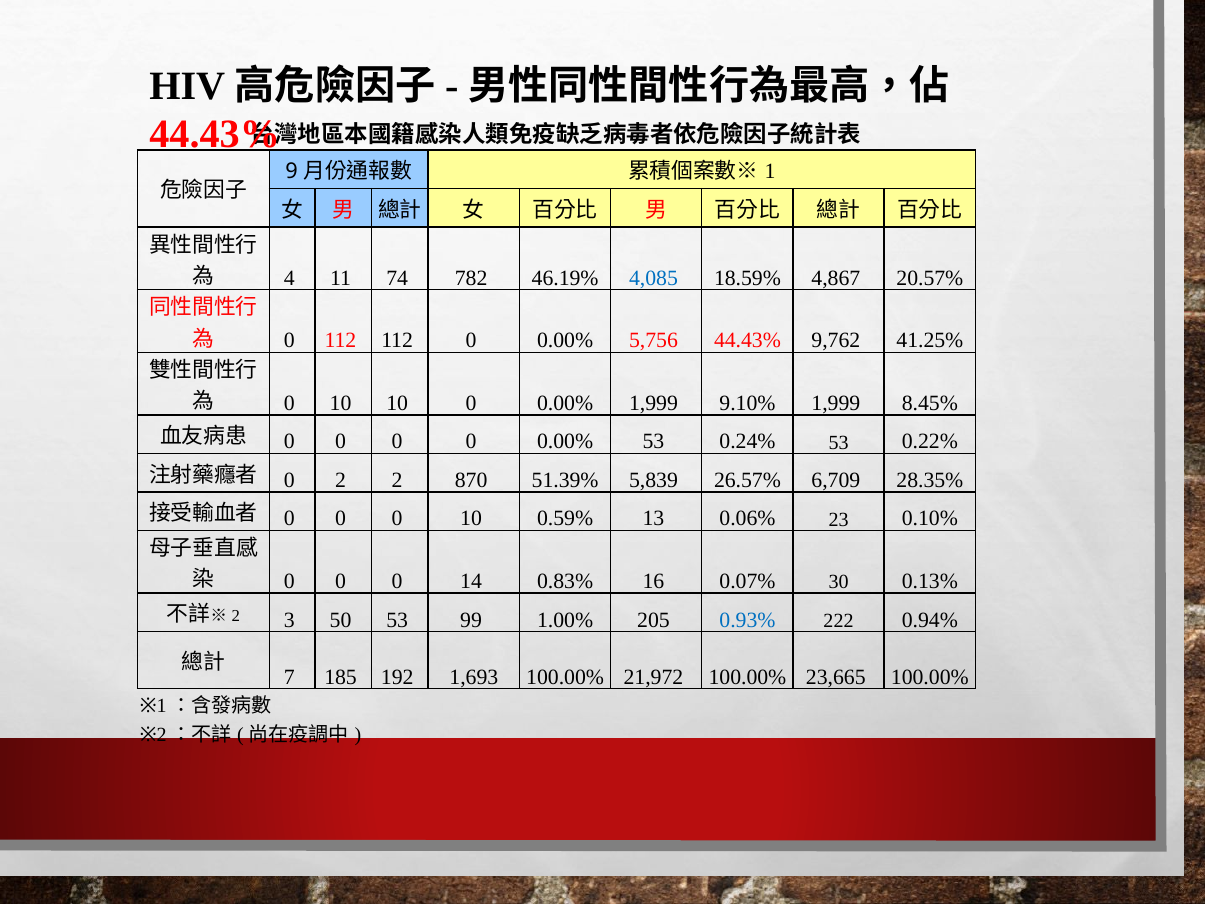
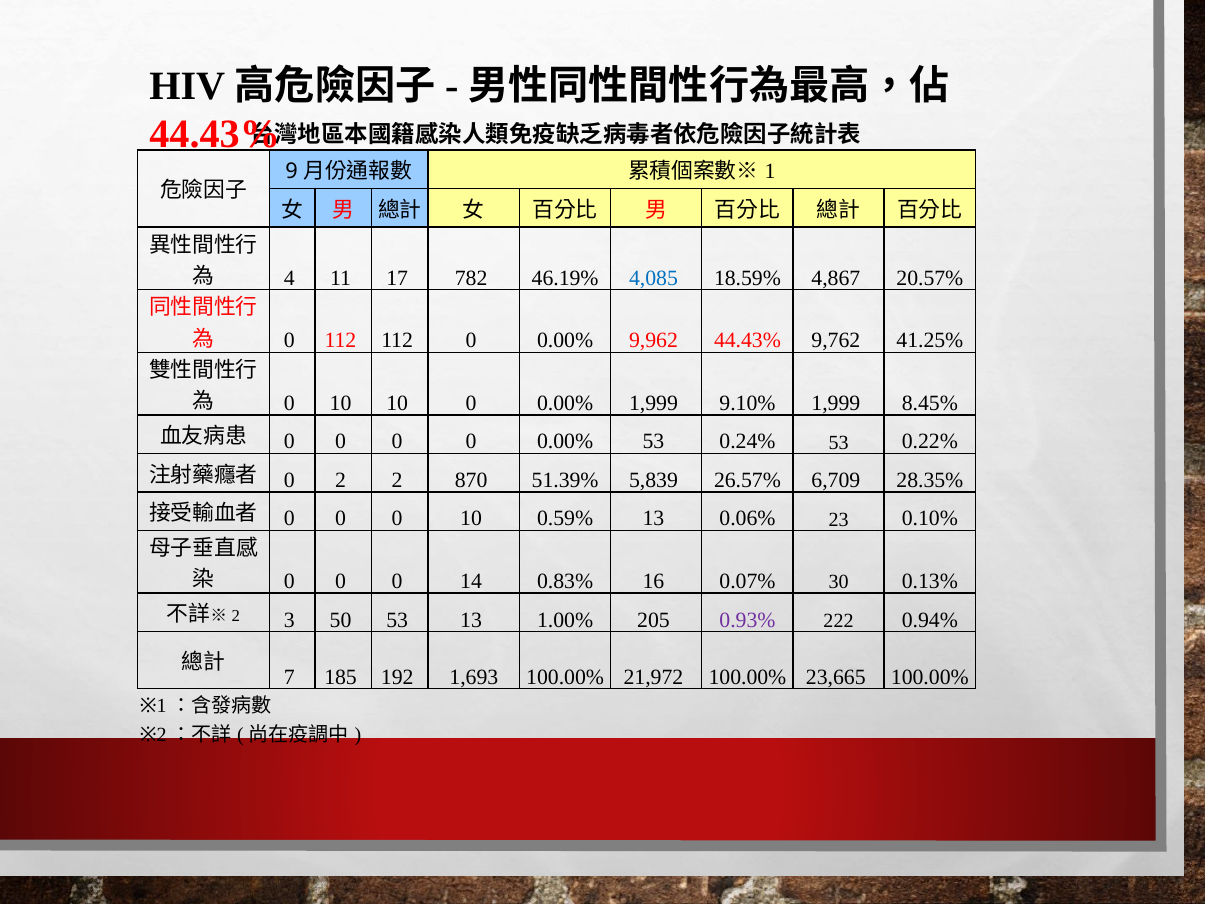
74: 74 -> 17 (397, 278)
5,756: 5,756 -> 9,962 (654, 340)
53 99: 99 -> 13 (471, 620)
0.93% colour: blue -> purple (748, 620)
